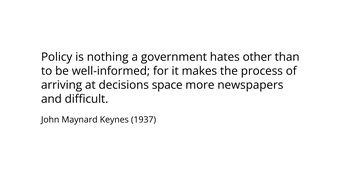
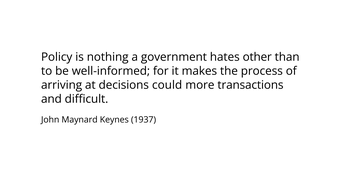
space: space -> could (167, 85)
newspapers: newspapers -> transactions (250, 85)
